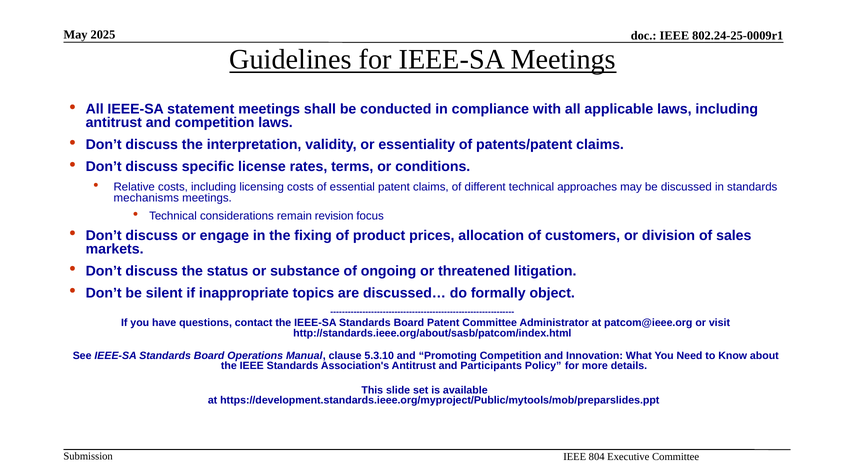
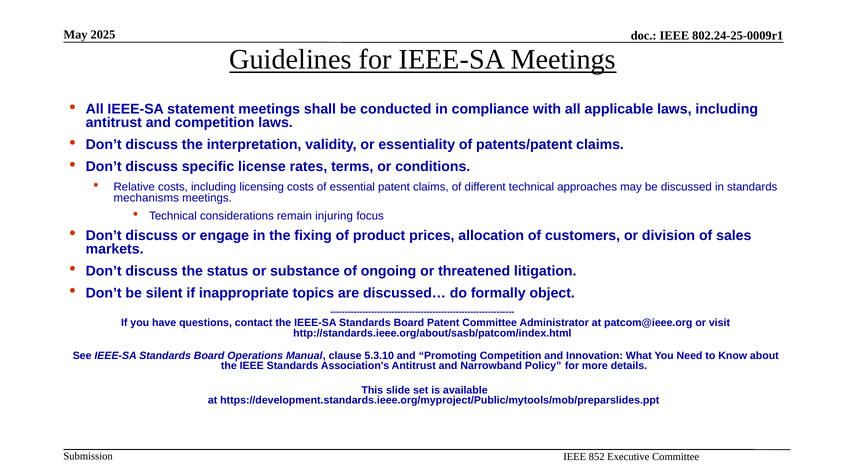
revision: revision -> injuring (334, 216)
Participants: Participants -> Narrowband (491, 366)
804: 804 -> 852 (597, 457)
